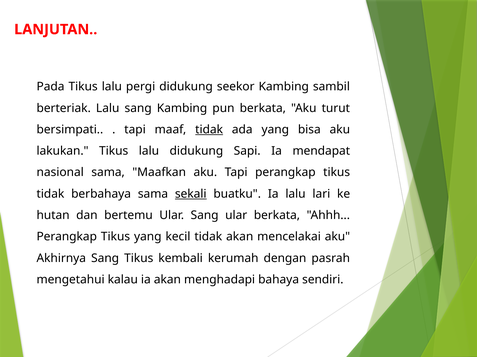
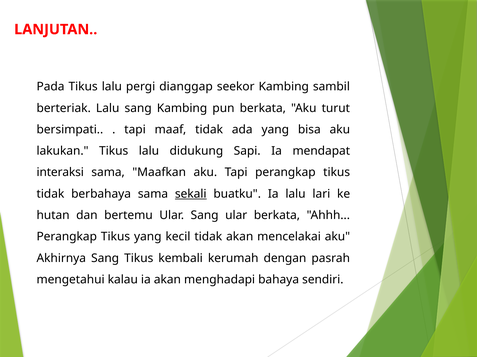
pergi didukung: didukung -> dianggap (186, 87)
tidak underline: present -> none (209, 130)
nasional: nasional -> interaksi (60, 173)
